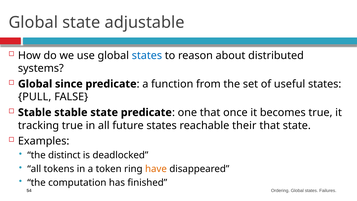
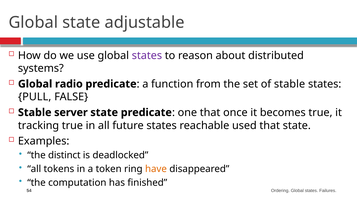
states colour: blue -> purple (147, 55)
since: since -> radio (69, 84)
of useful: useful -> stable (290, 84)
Stable stable: stable -> server (71, 112)
their: their -> used (244, 125)
